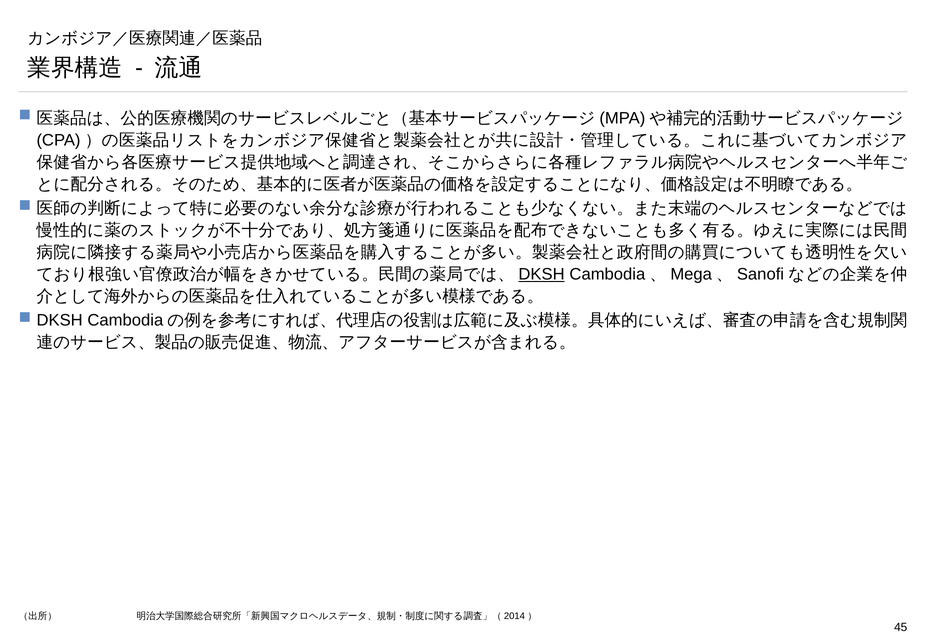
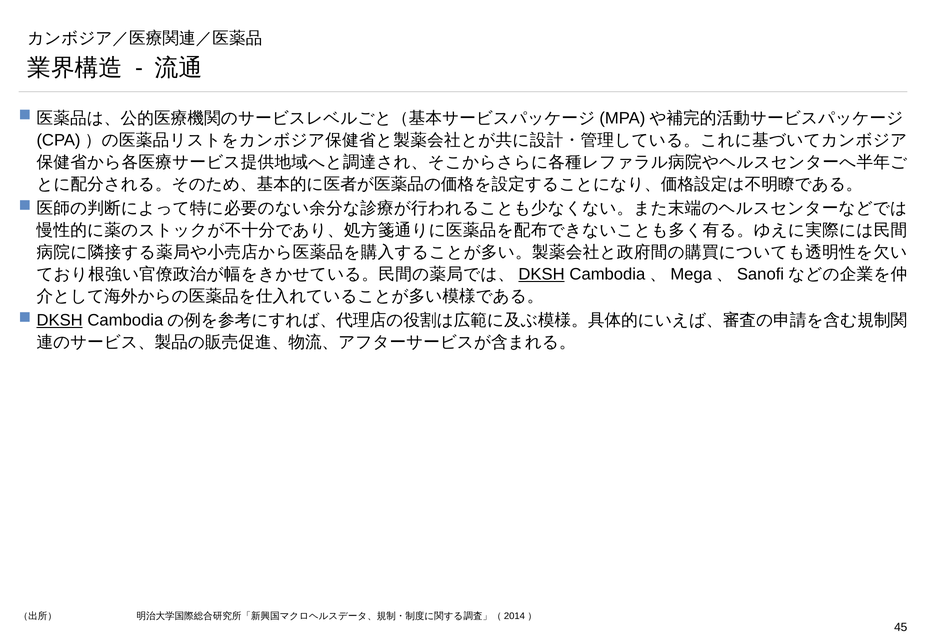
DKSH underline: none -> present (60, 320)
